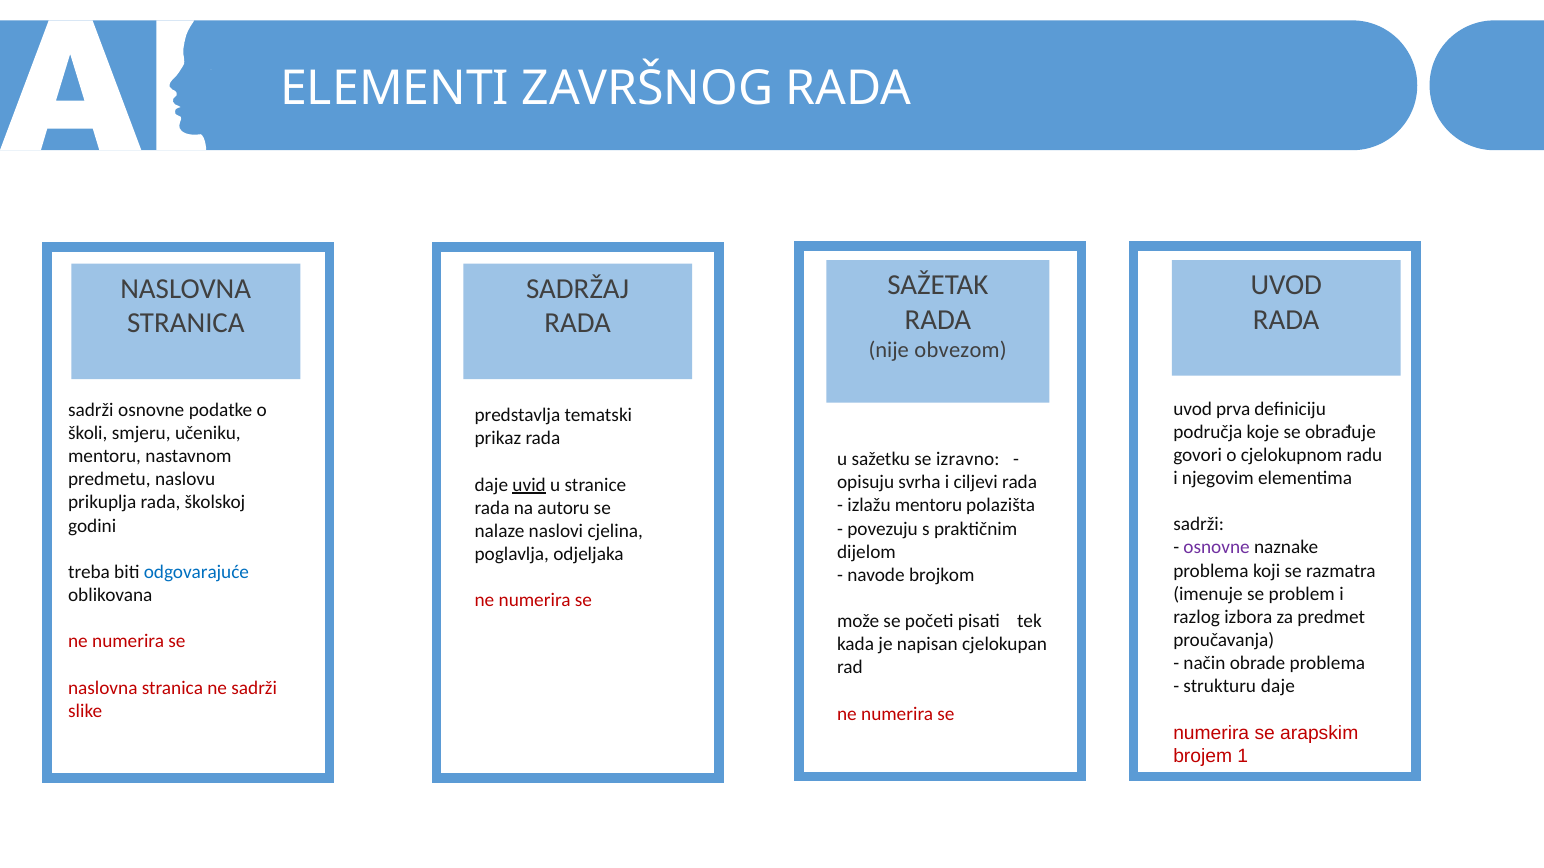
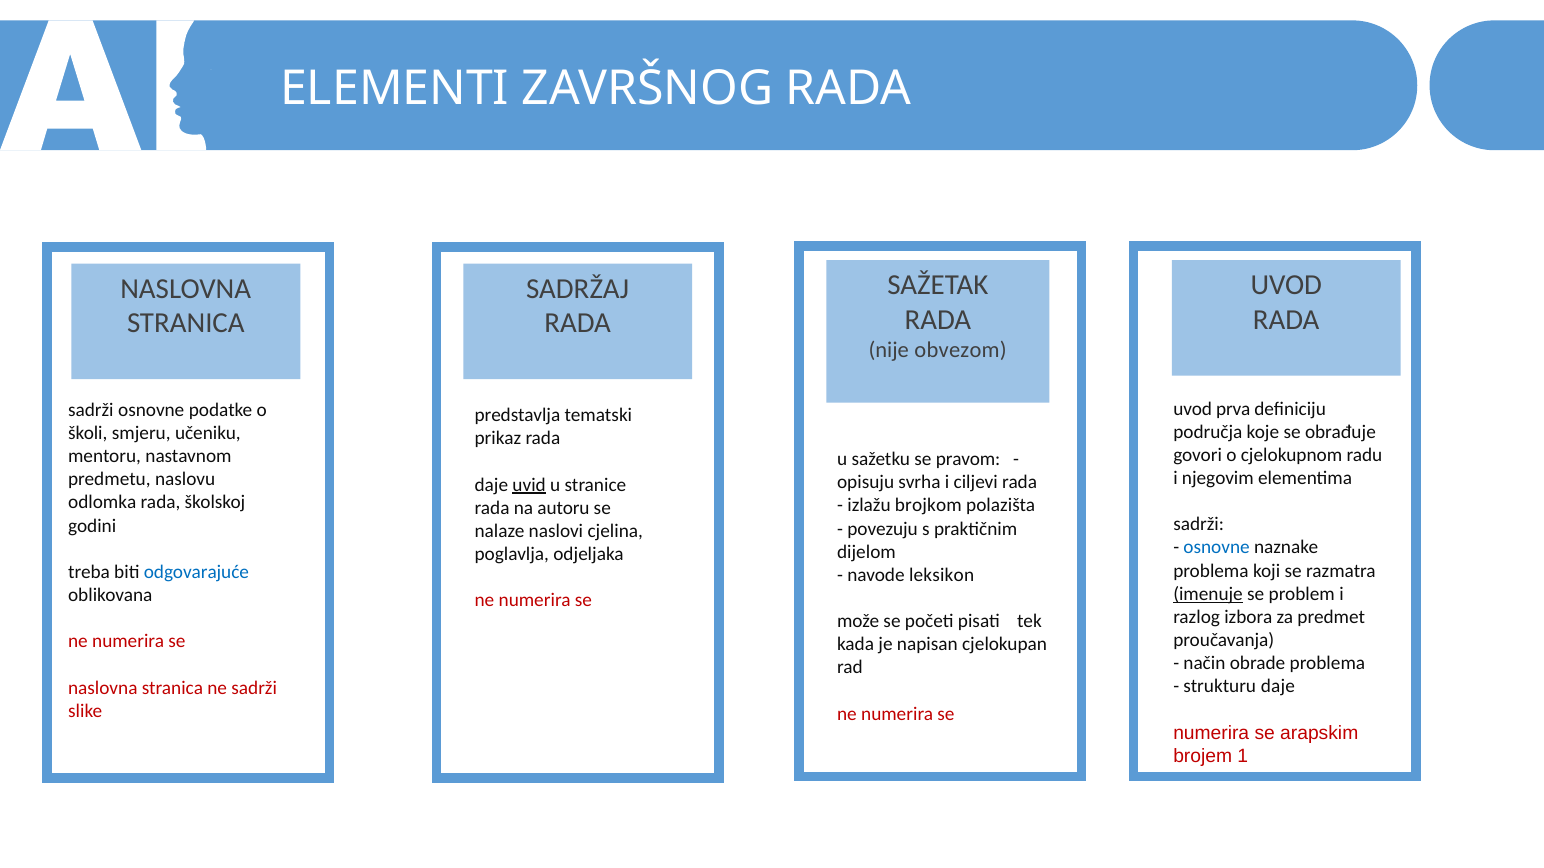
izravno: izravno -> pravom (968, 459)
prikuplja: prikuplja -> odlomka (102, 503)
izlažu mentoru: mentoru -> brojkom (928, 506)
osnovne colour: purple -> blue (1217, 548)
brojkom: brojkom -> leksikon (942, 575)
imenuje underline: none -> present (1208, 594)
